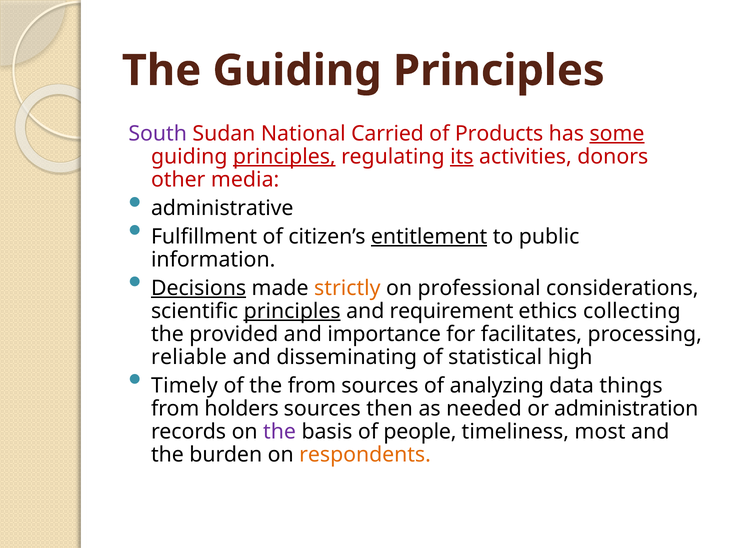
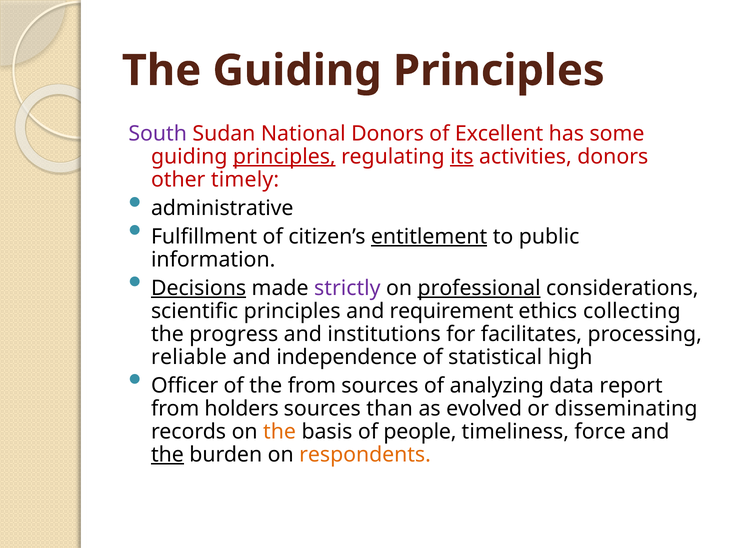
National Carried: Carried -> Donors (388, 133)
Products: Products -> Excellent (499, 133)
some underline: present -> none (617, 133)
media: media -> timely (245, 179)
strictly colour: orange -> purple (347, 288)
professional underline: none -> present (479, 288)
principles underline: present -> none (292, 311)
provided: provided -> progress (234, 334)
importance: importance -> institutions (384, 334)
disseminating: disseminating -> independence (347, 357)
Timely: Timely -> Officer (185, 385)
things: things -> report (631, 385)
then: then -> than (390, 408)
needed: needed -> evolved (484, 408)
administration: administration -> disseminating (626, 408)
the colour: purple -> orange (280, 431)
most: most -> force (600, 431)
the underline: none -> present (167, 454)
